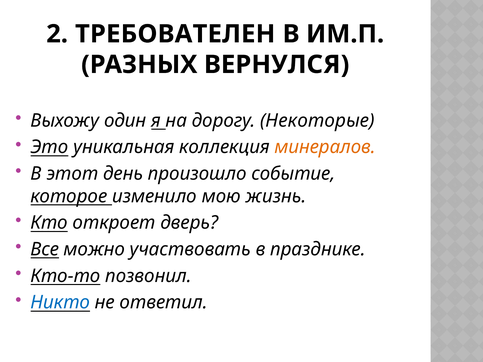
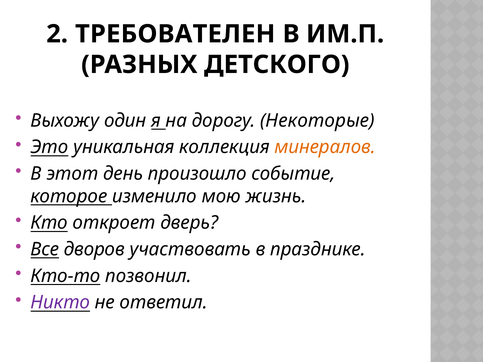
ВЕРНУЛСЯ: ВЕРНУЛСЯ -> ДЕТСКОГО (277, 65)
можно: можно -> дворов (94, 250)
Никто colour: blue -> purple (60, 303)
